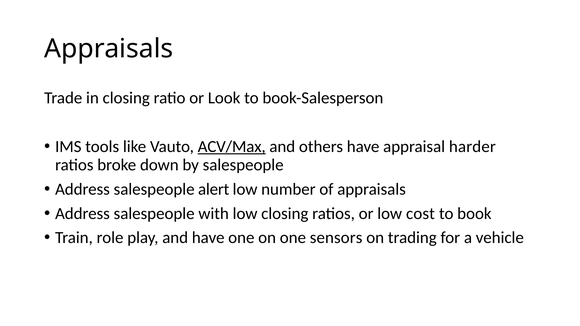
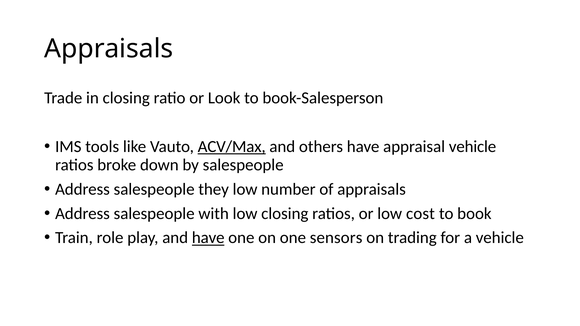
appraisal harder: harder -> vehicle (473, 147)
alert: alert -> they (214, 189)
have underline: none -> present (208, 238)
